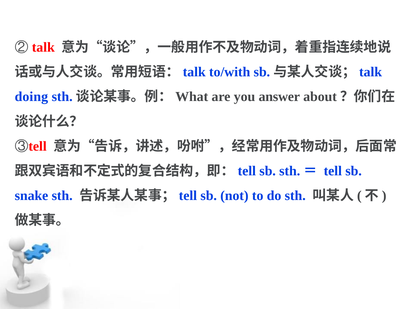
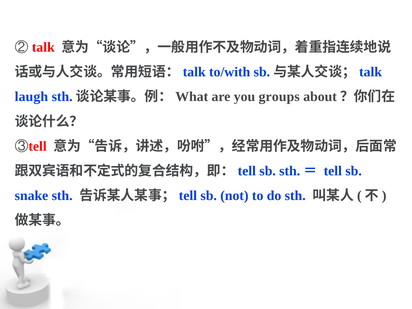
doing: doing -> laugh (31, 97)
answer: answer -> groups (279, 97)
